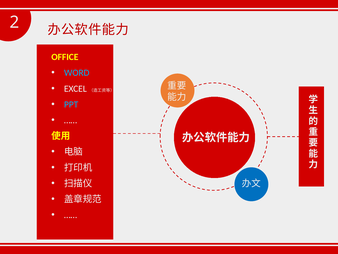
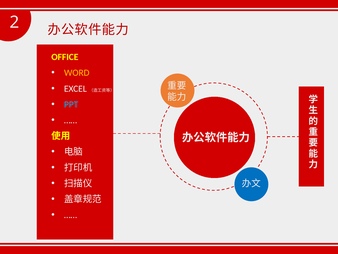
WORD colour: light blue -> yellow (77, 73)
